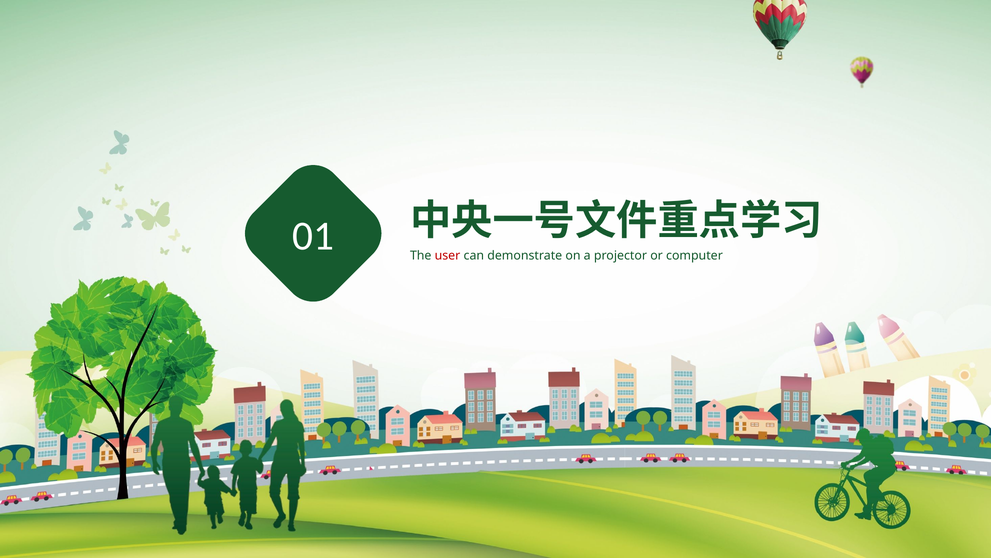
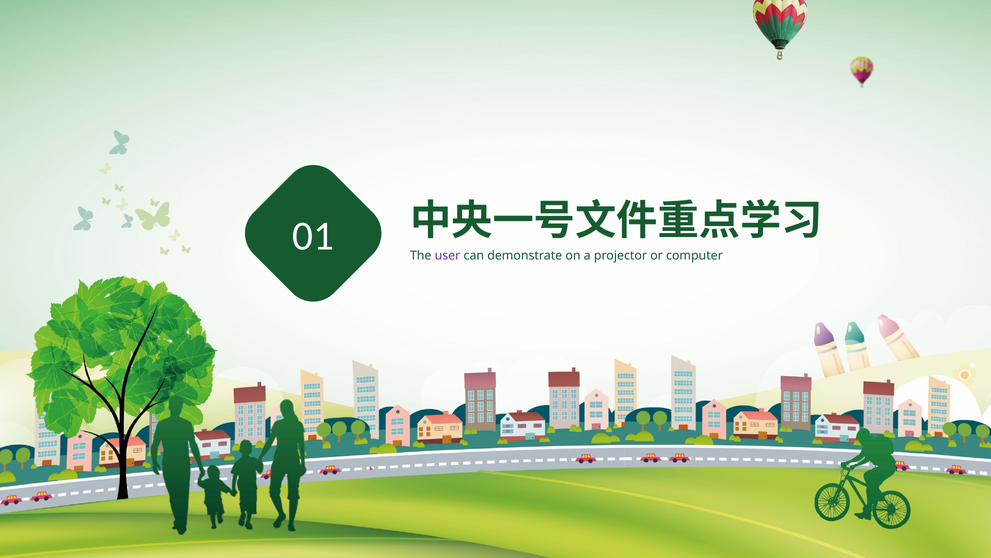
user colour: red -> purple (447, 255)
